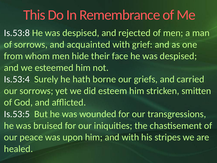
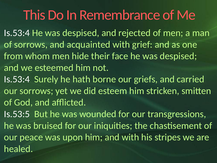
Is.53:8: Is.53:8 -> Is.53:4 (17, 33)
